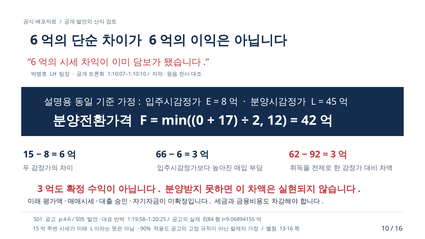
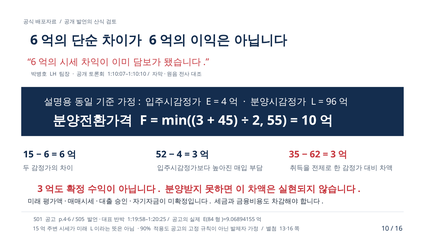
8: 8 -> 4 (224, 102)
45: 45 -> 96 (331, 102)
min((0: min((0 -> min((3 (183, 120)
17: 17 -> 45 (228, 120)
12: 12 -> 55 (277, 120)
42: 42 -> 10 (309, 120)
8: 8 -> 6 (47, 154)
66: 66 -> 52 (161, 154)
6: 6 -> 4 (179, 154)
62: 62 -> 35 (294, 154)
92: 92 -> 62 (315, 154)
